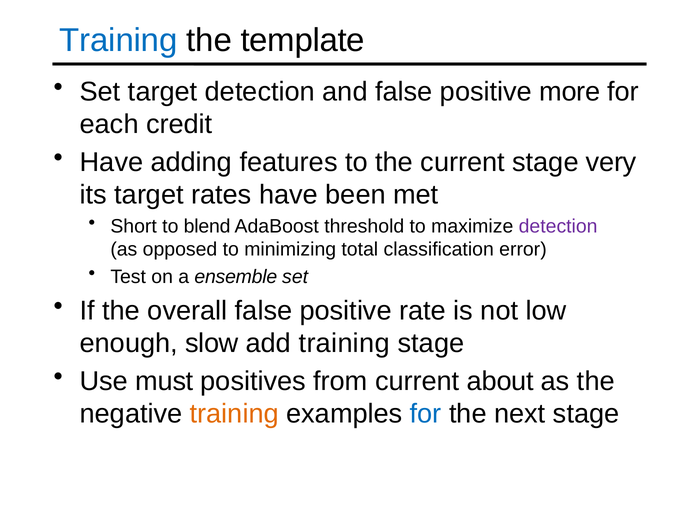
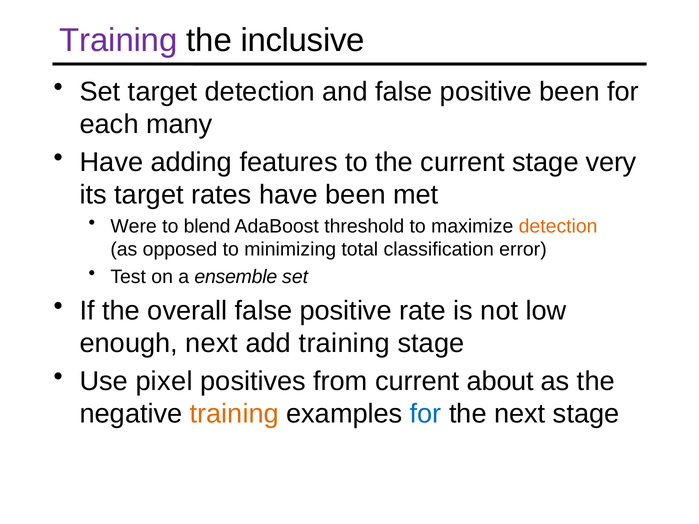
Training colour: blue -> purple (118, 40)
template: template -> inclusive (303, 40)
positive more: more -> been (570, 92)
credit: credit -> many (179, 124)
Short: Short -> Were (134, 226)
detection colour: purple -> orange (558, 226)
enough slow: slow -> next (212, 343)
must: must -> pixel (164, 381)
